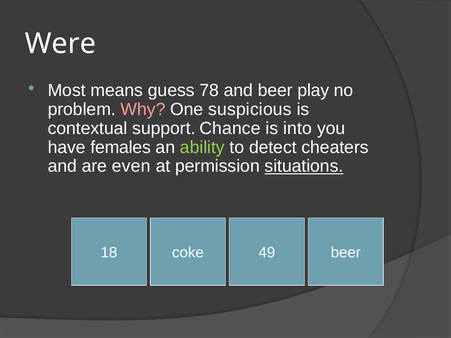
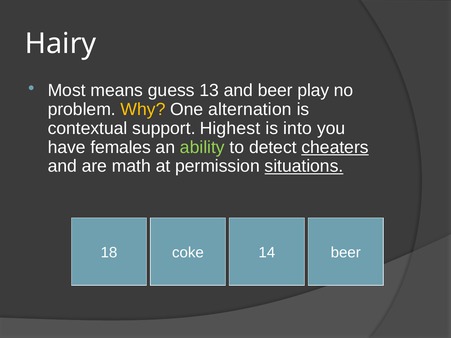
Were: Were -> Hairy (61, 44)
78: 78 -> 13 (209, 91)
Why colour: pink -> yellow (143, 110)
suspicious: suspicious -> alternation (250, 110)
Chance: Chance -> Highest (230, 128)
cheaters underline: none -> present (335, 147)
even: even -> math (131, 166)
49: 49 -> 14 (267, 253)
